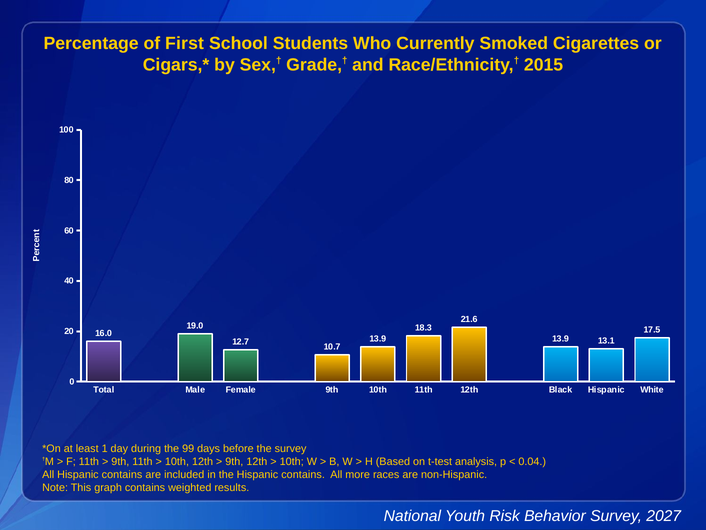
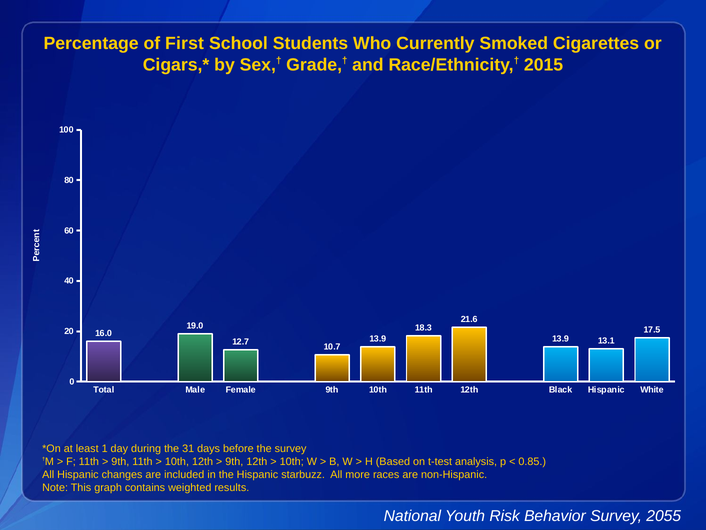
99: 99 -> 31 (188, 448)
0.04: 0.04 -> 0.85 (532, 461)
All Hispanic contains: contains -> changes (122, 474)
the Hispanic contains: contains -> starbuzz (303, 474)
2027: 2027 -> 2055 (664, 515)
